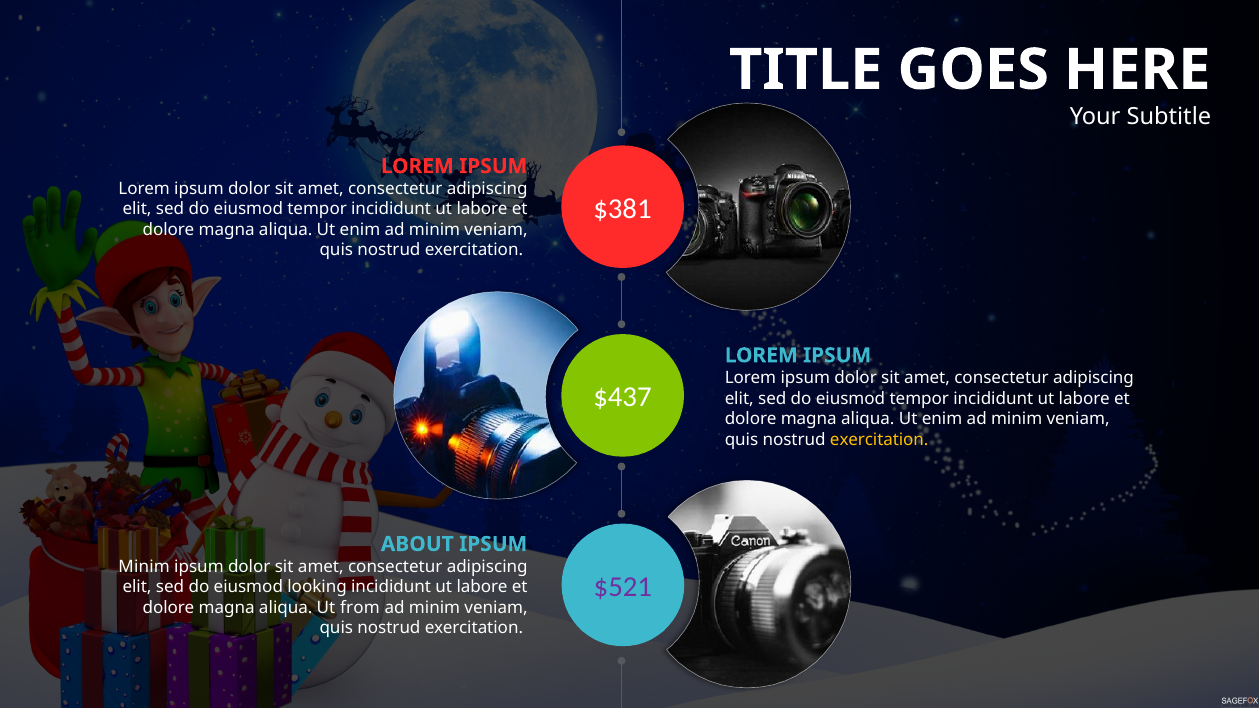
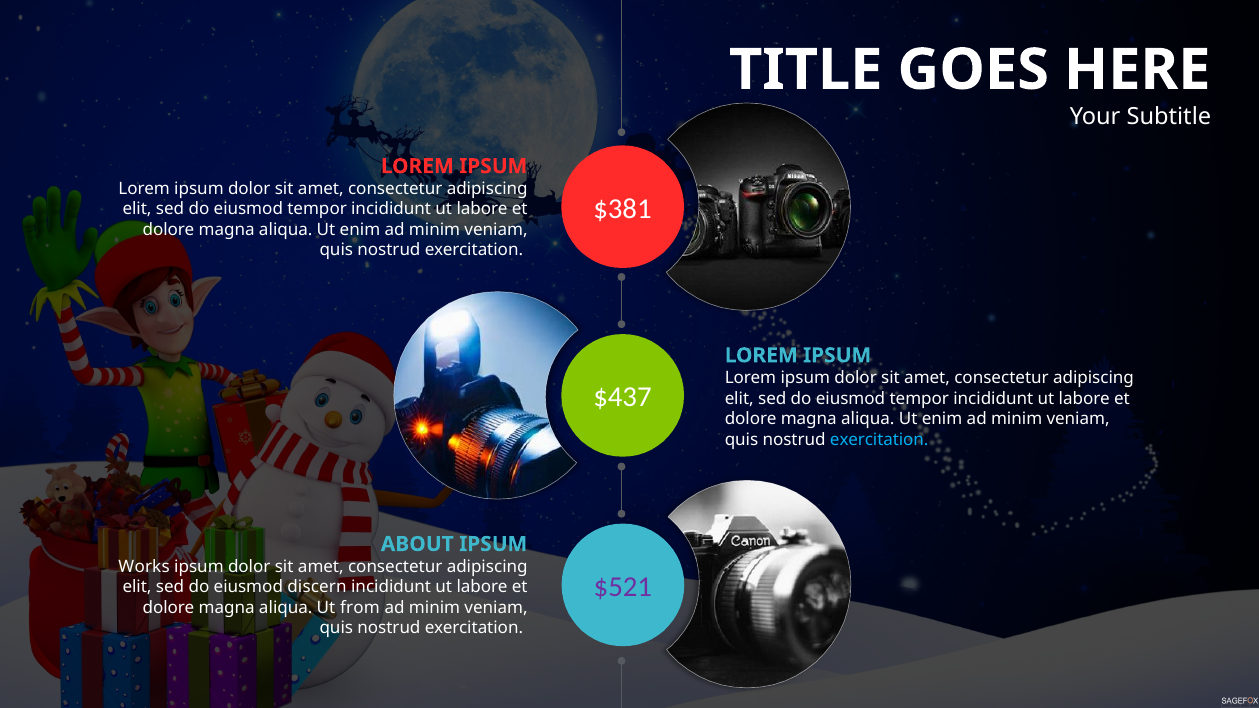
exercitation colour: yellow -> light blue (879, 439)
Minim: Minim -> Works (144, 567)
looking: looking -> discern (317, 587)
